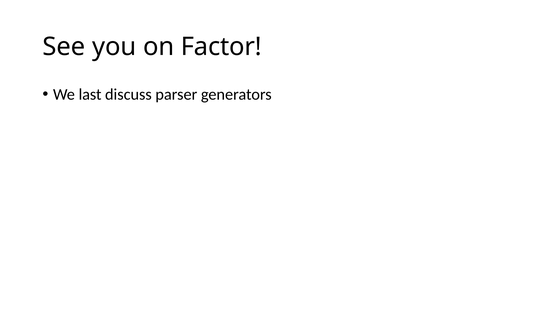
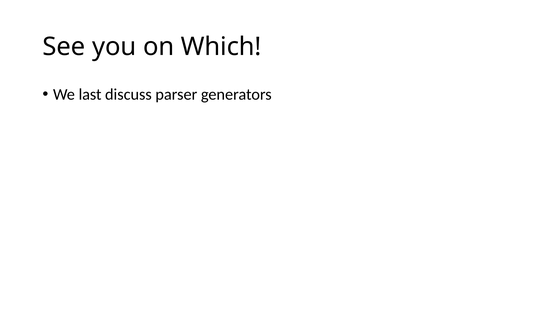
Factor: Factor -> Which (221, 47)
